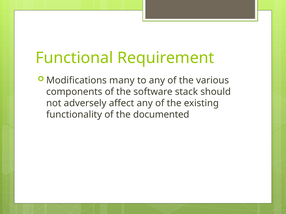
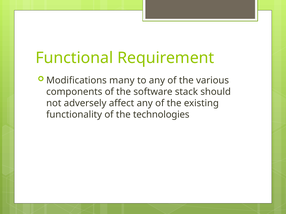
documented: documented -> technologies (161, 115)
